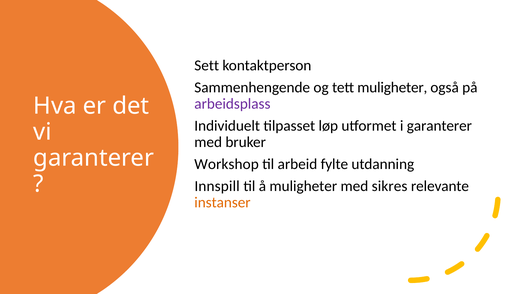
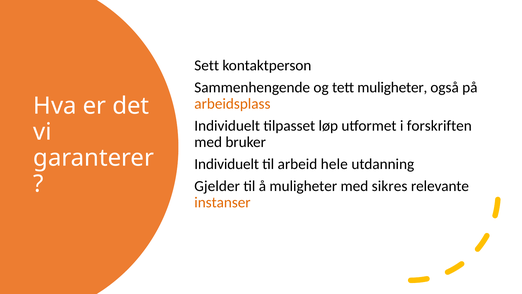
arbeidsplass colour: purple -> orange (232, 104)
i garanterer: garanterer -> forskriften (439, 126)
Workshop: Workshop -> Individuelt (227, 164)
fylte: fylte -> hele (334, 164)
Innspill: Innspill -> Gjelder (217, 186)
